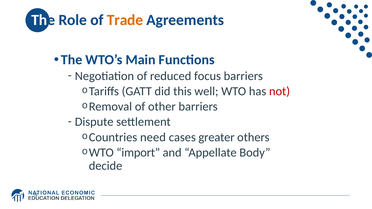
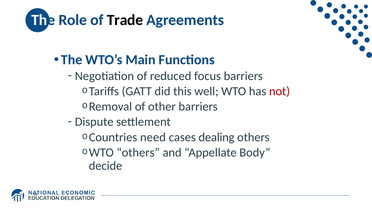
Trade colour: orange -> black (125, 20)
greater: greater -> dealing (217, 137)
import: import -> others (138, 153)
